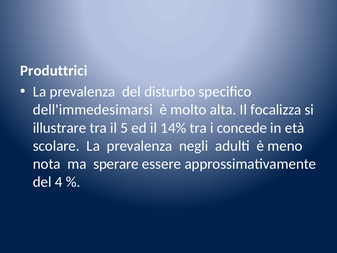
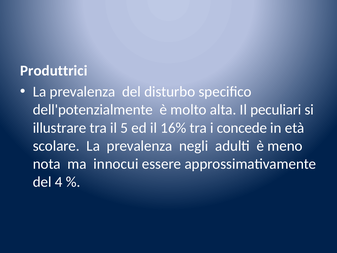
dell'immedesimarsi: dell'immedesimarsi -> dell'potenzialmente (93, 110)
focalizza: focalizza -> peculiari (276, 110)
14%: 14% -> 16% (173, 128)
sperare: sperare -> innocui (116, 164)
